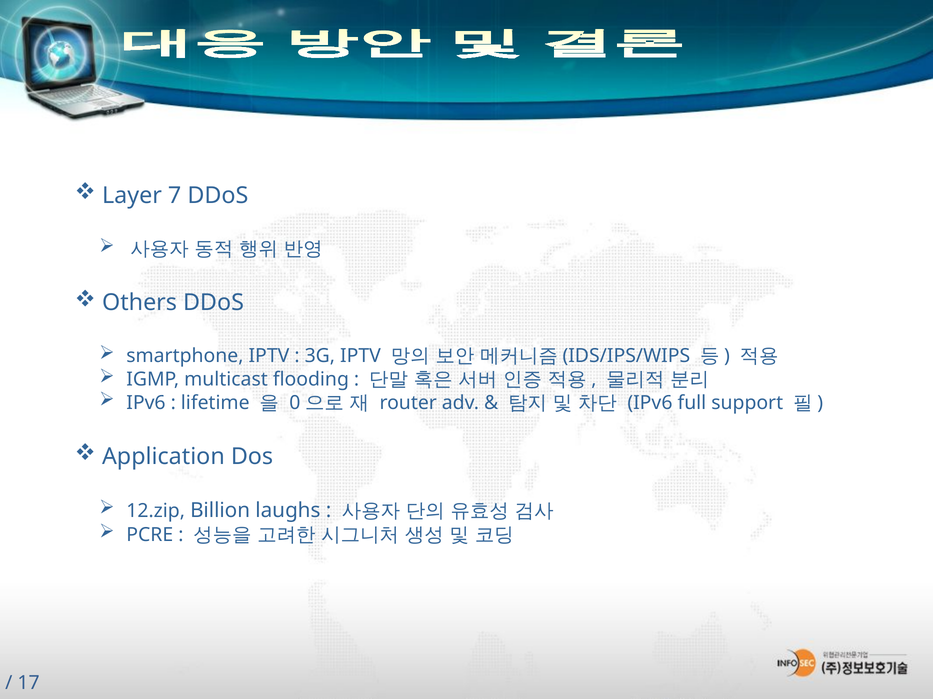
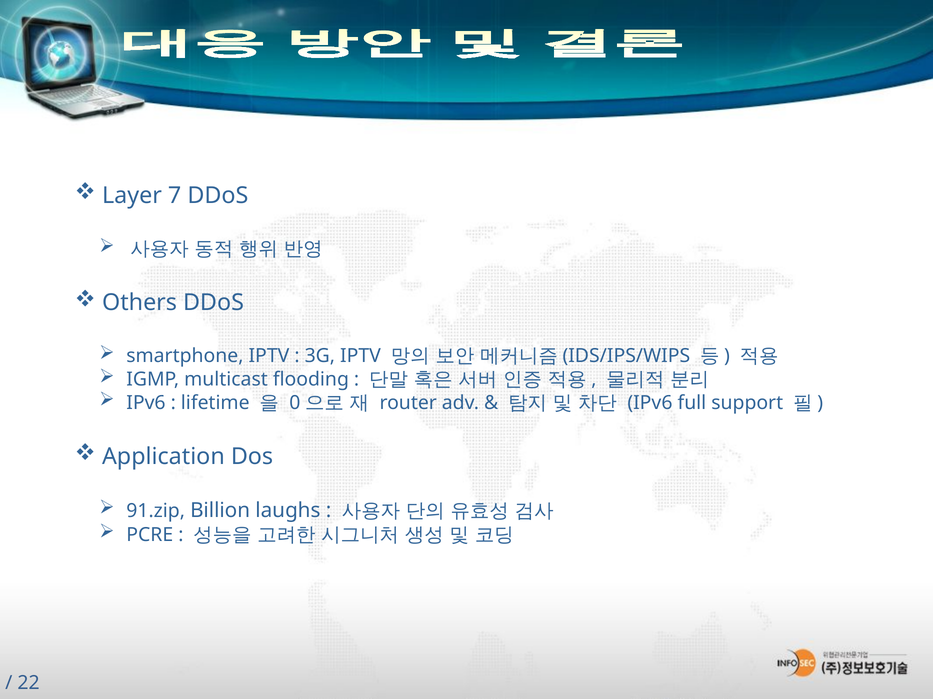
12.zip: 12.zip -> 91.zip (156, 512)
17: 17 -> 22 (29, 683)
